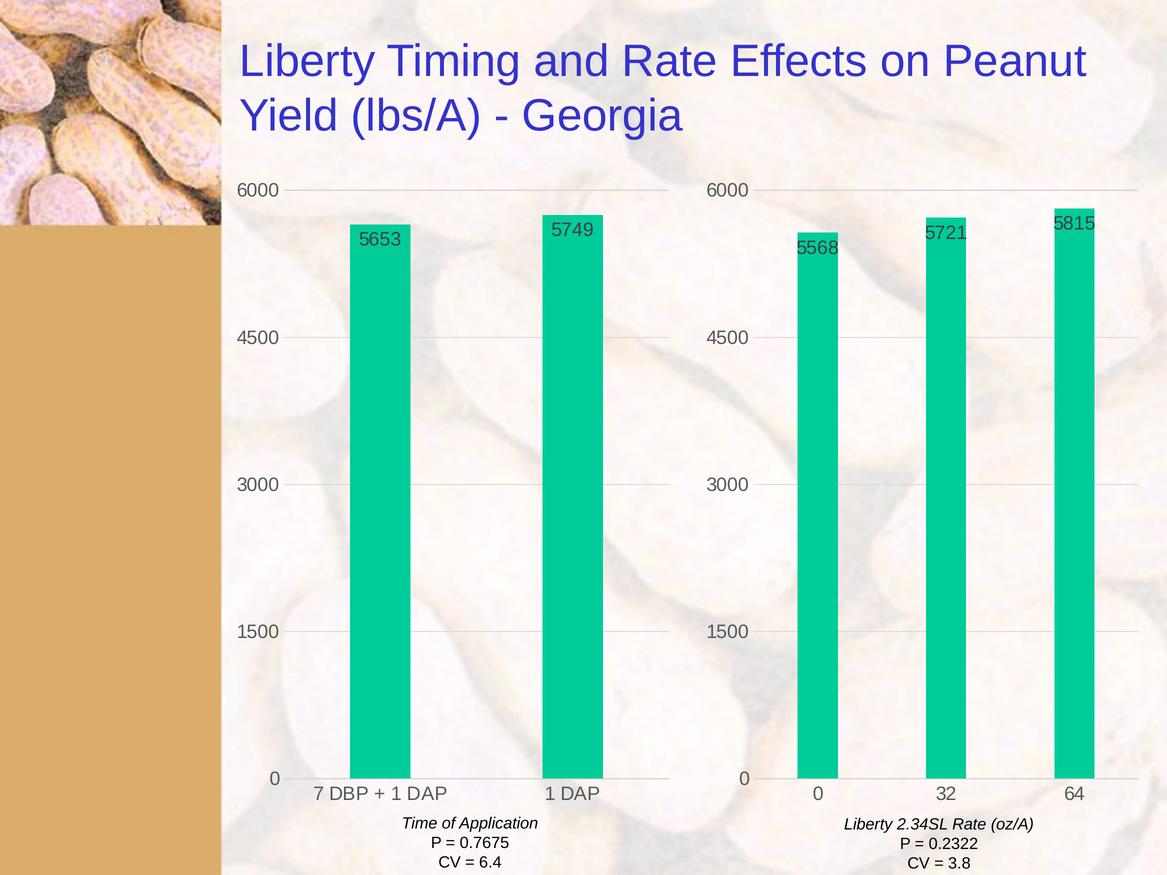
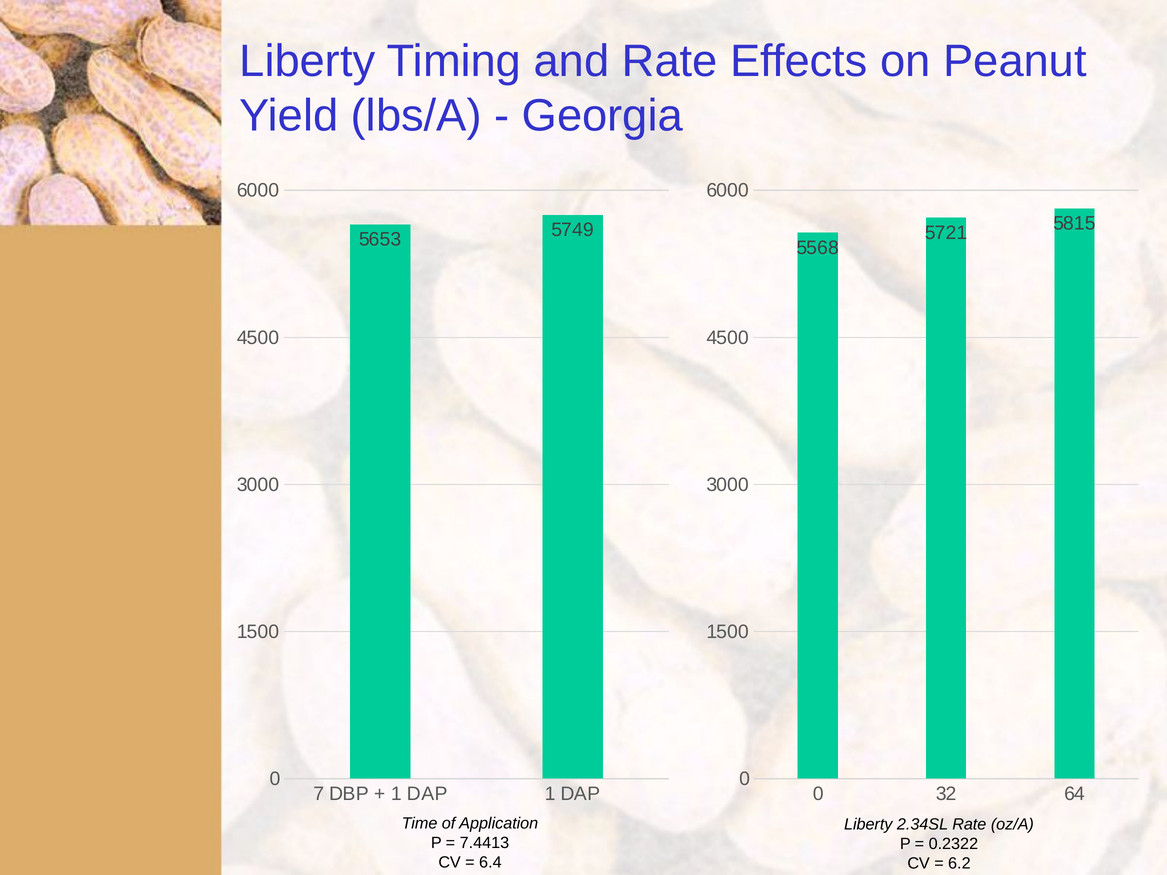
0.7675: 0.7675 -> 7.4413 (484, 843)
3.8: 3.8 -> 6.2 (959, 864)
